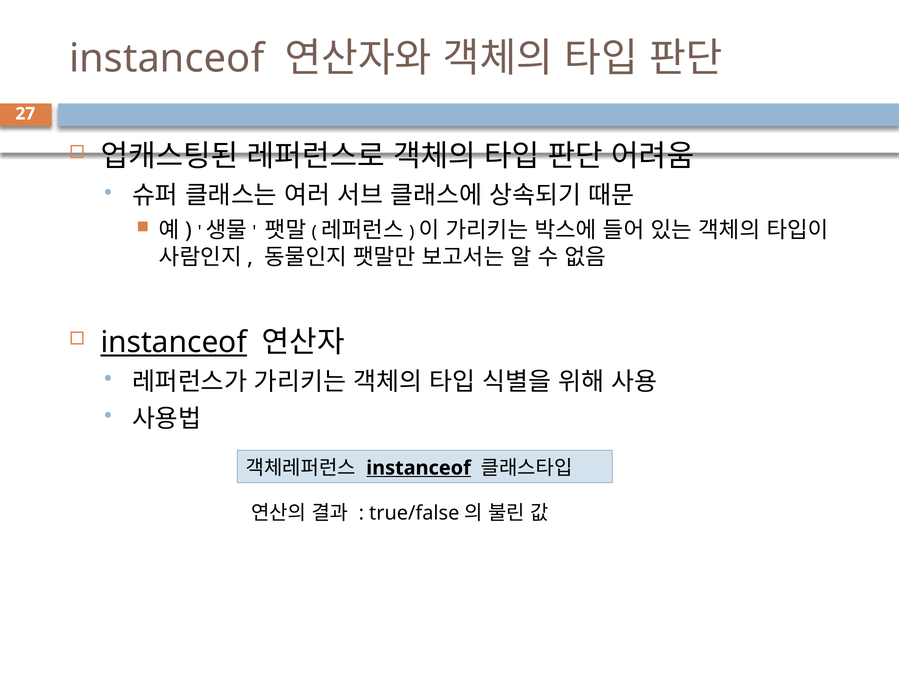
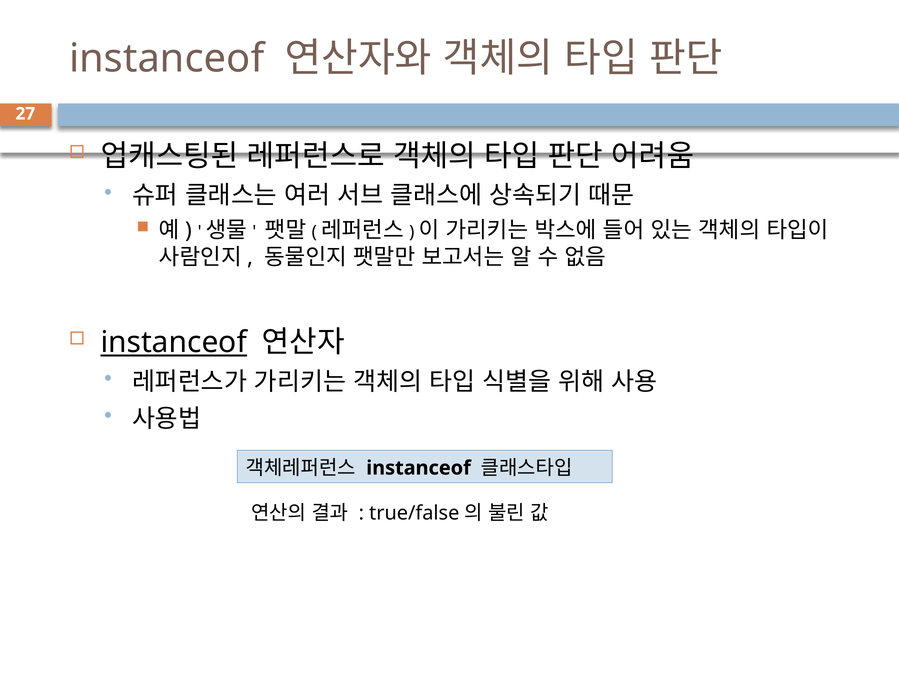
instanceof underline: present -> none (419, 468)
